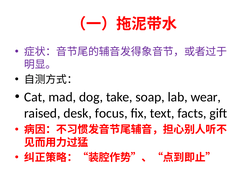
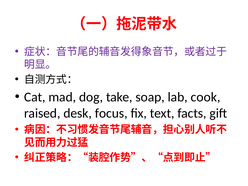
wear: wear -> cook (206, 97)
